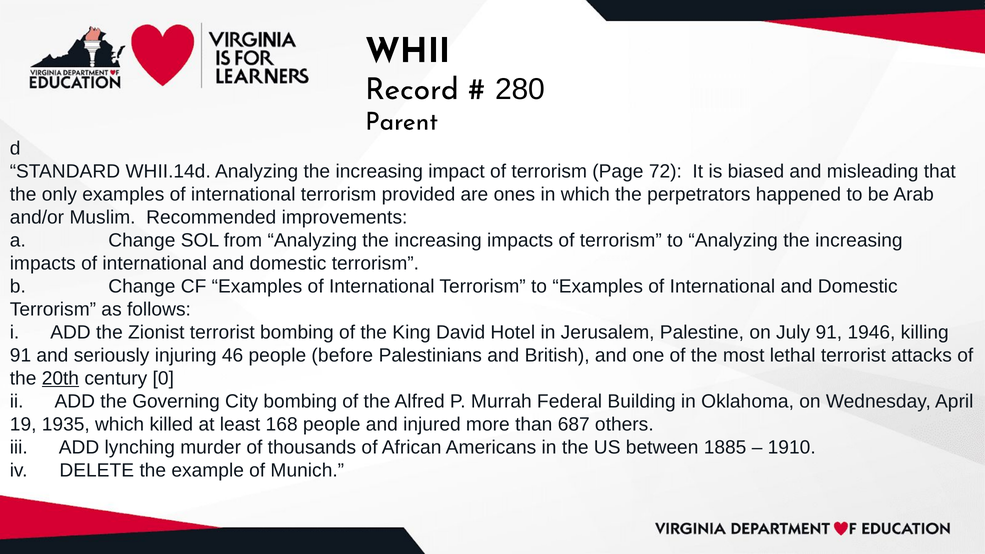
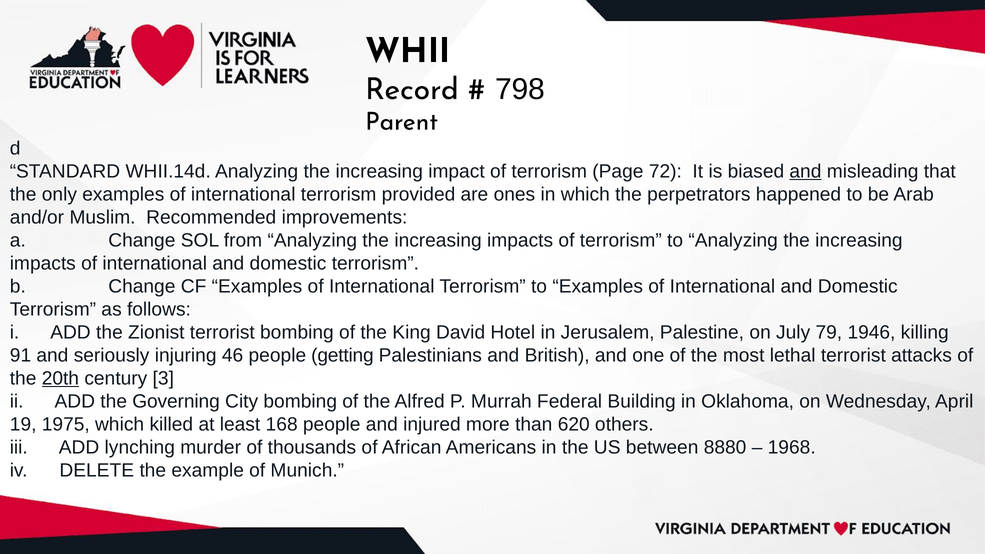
280: 280 -> 798 (520, 89)
and underline: none -> present (805, 171)
July 91: 91 -> 79 (829, 332)
before: before -> getting (342, 355)
0: 0 -> 3 (163, 378)
1935: 1935 -> 1975 (66, 424)
687: 687 -> 620 (574, 424)
1885: 1885 -> 8880 (725, 447)
1910: 1910 -> 1968 (792, 447)
